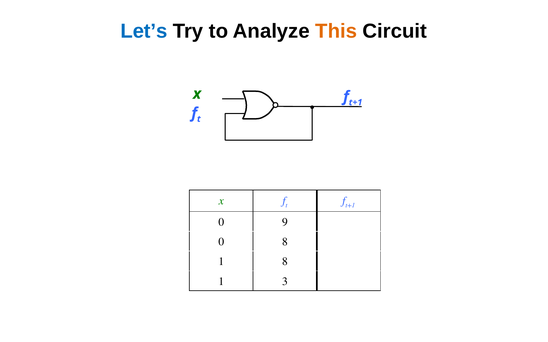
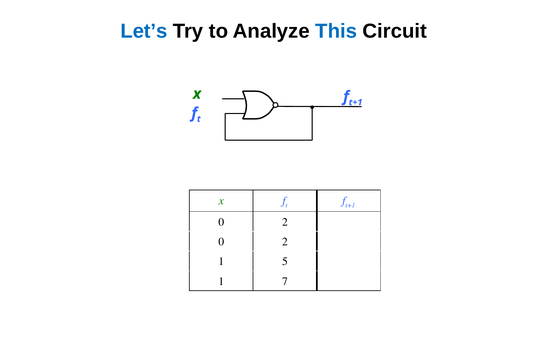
This colour: orange -> blue (336, 31)
9: 9 -> 2 (285, 222)
8: 8 -> 2 (285, 242)
1 8: 8 -> 5 (285, 262)
3: 3 -> 7 (285, 282)
